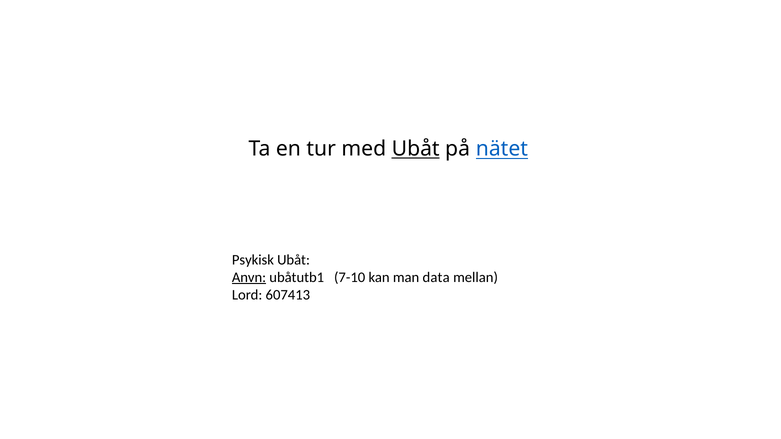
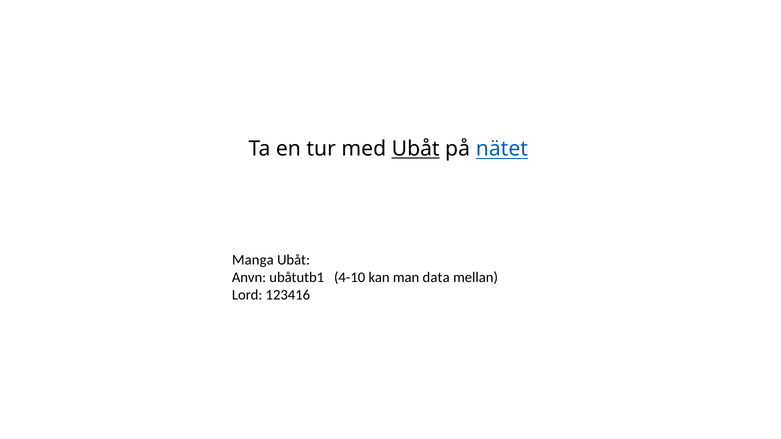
Psykisk: Psykisk -> Manga (253, 260)
Anvn underline: present -> none (249, 278)
7-10: 7-10 -> 4-10 (350, 278)
607413: 607413 -> 123416 (288, 295)
